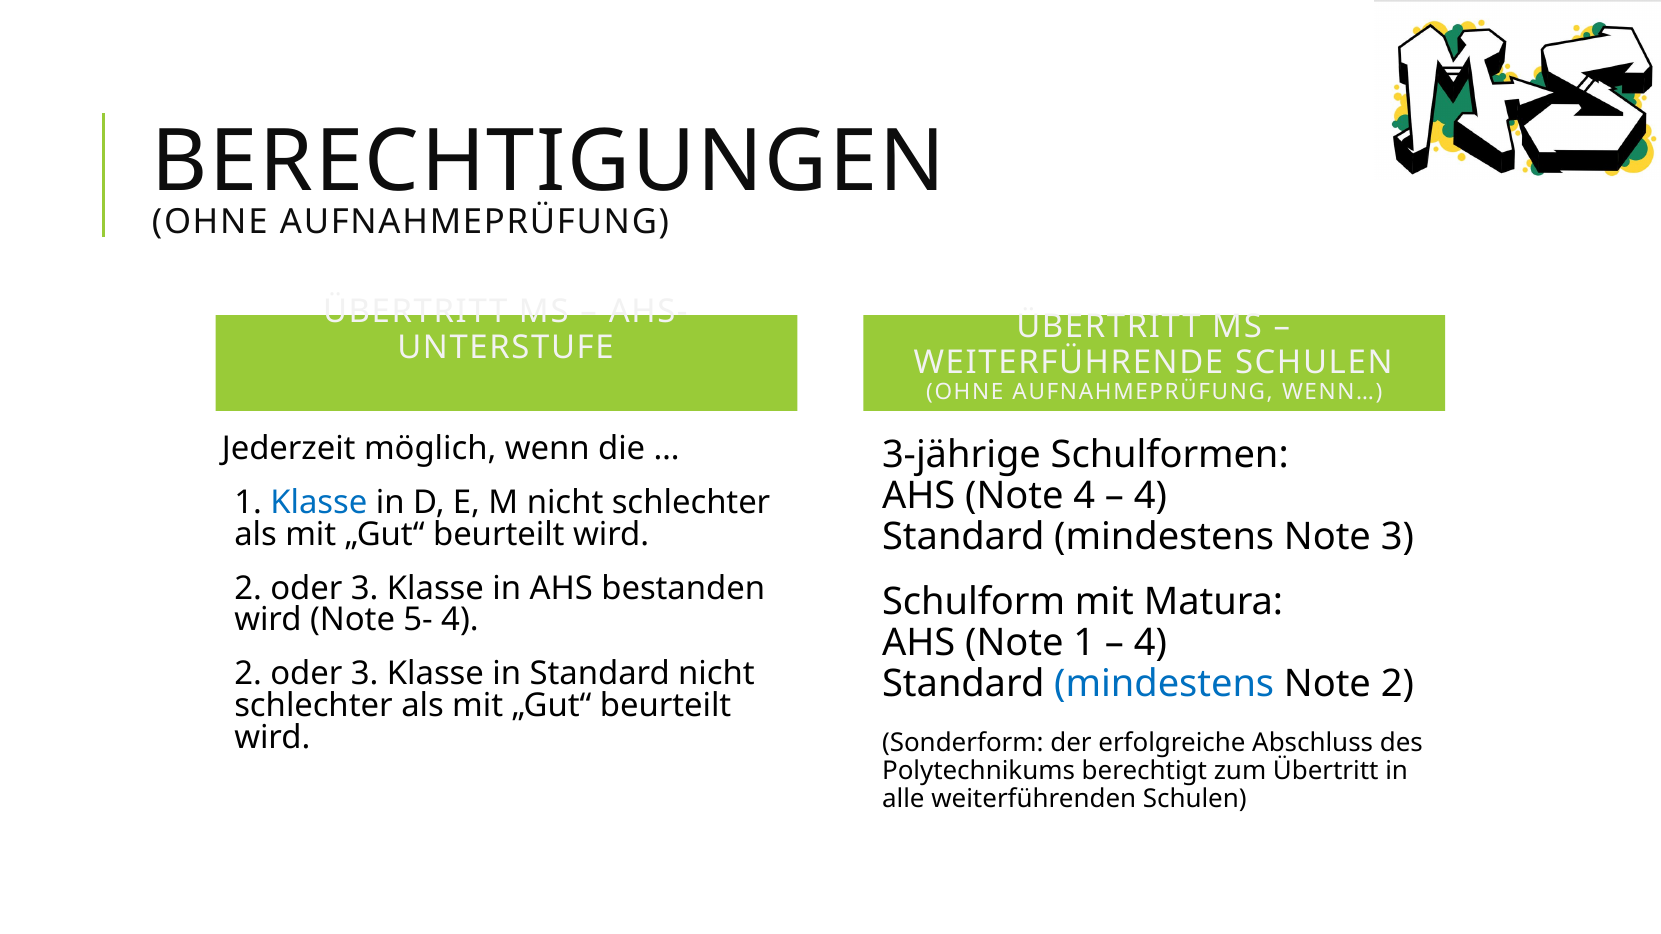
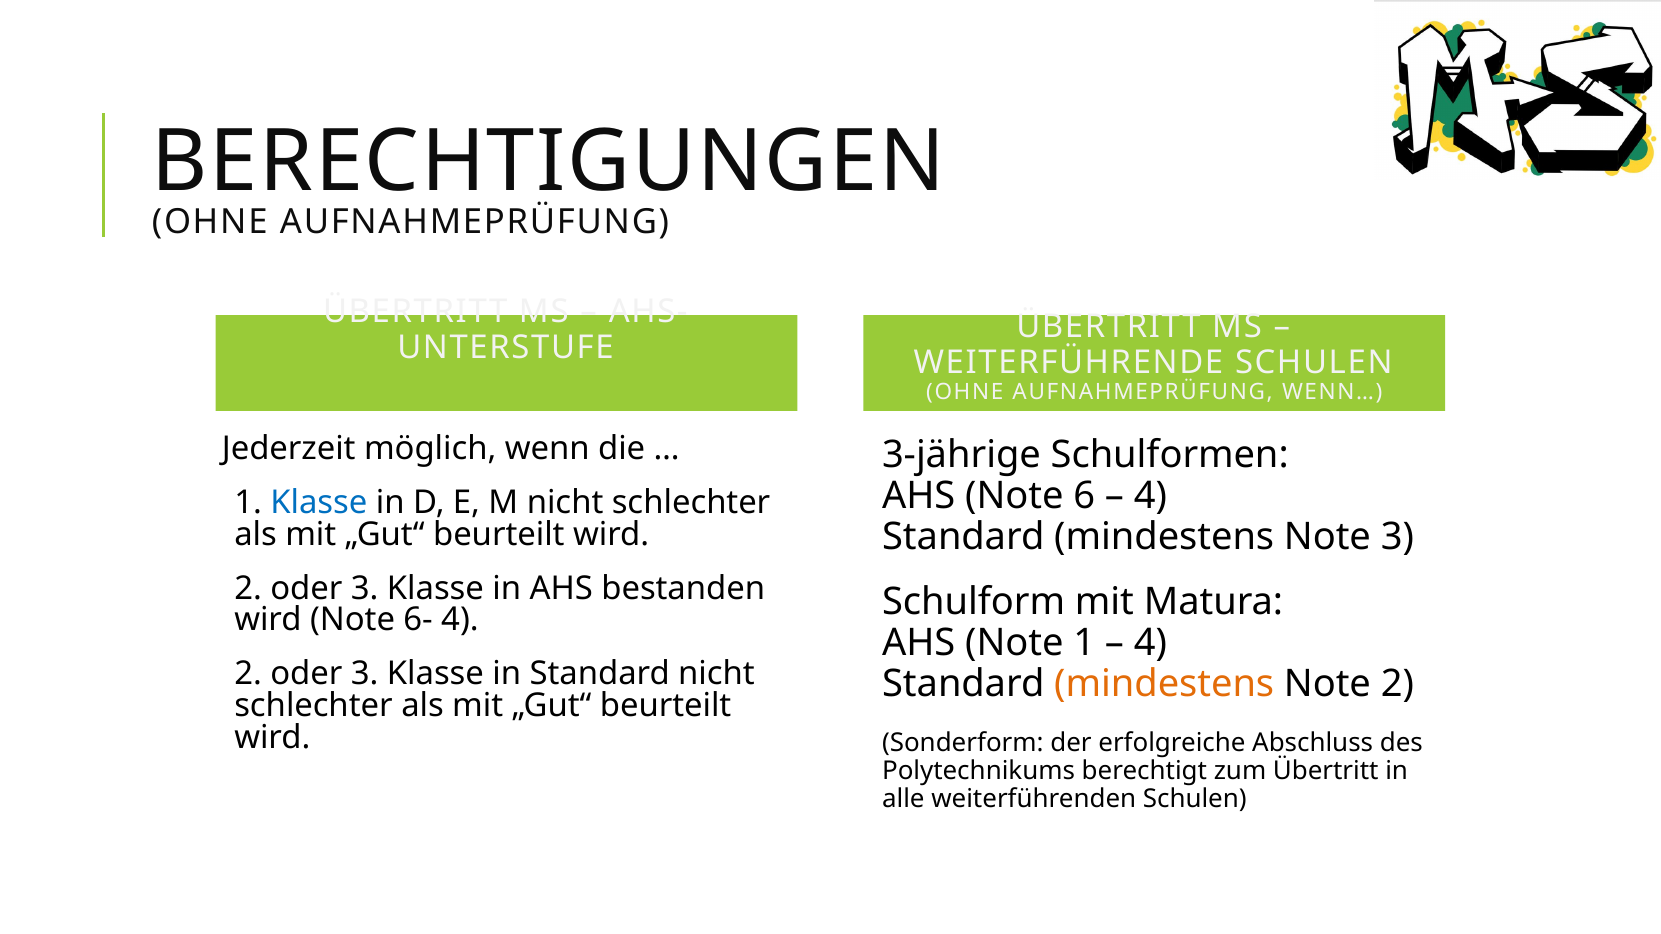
Note 4: 4 -> 6 (1084, 496)
5-: 5- -> 6- (418, 620)
mindestens colour: blue -> orange (1164, 684)
